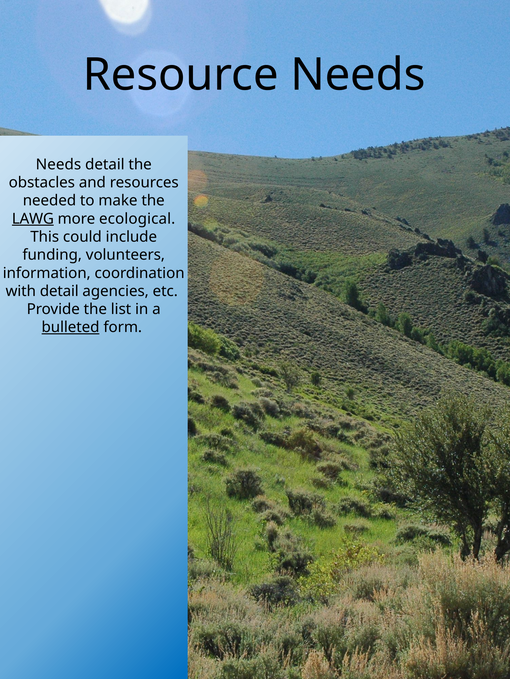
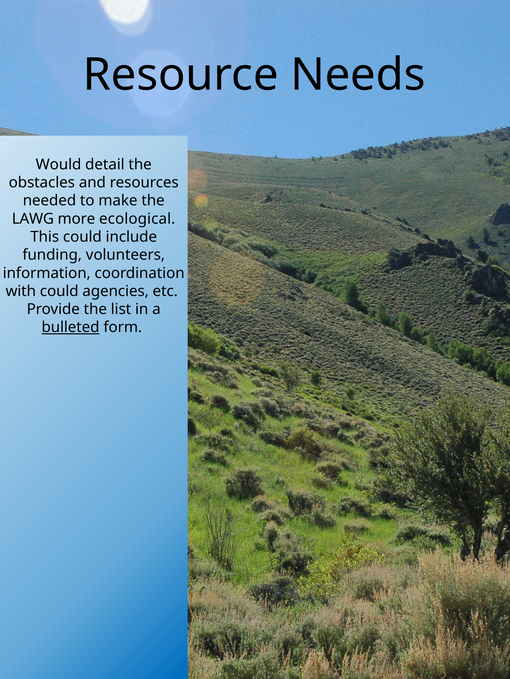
Needs: Needs -> Would (59, 165)
LAWG underline: present -> none (33, 219)
with detail: detail -> could (59, 292)
